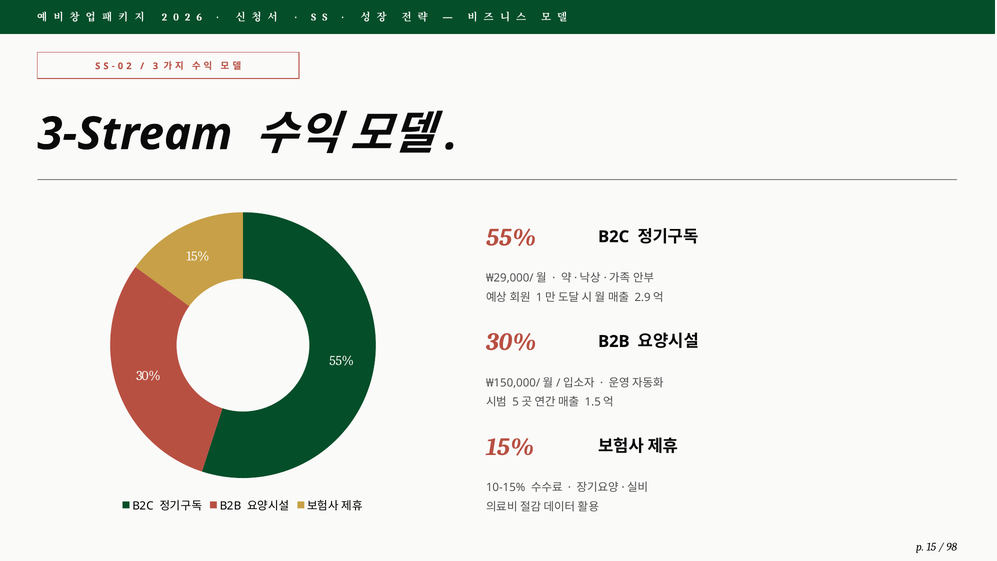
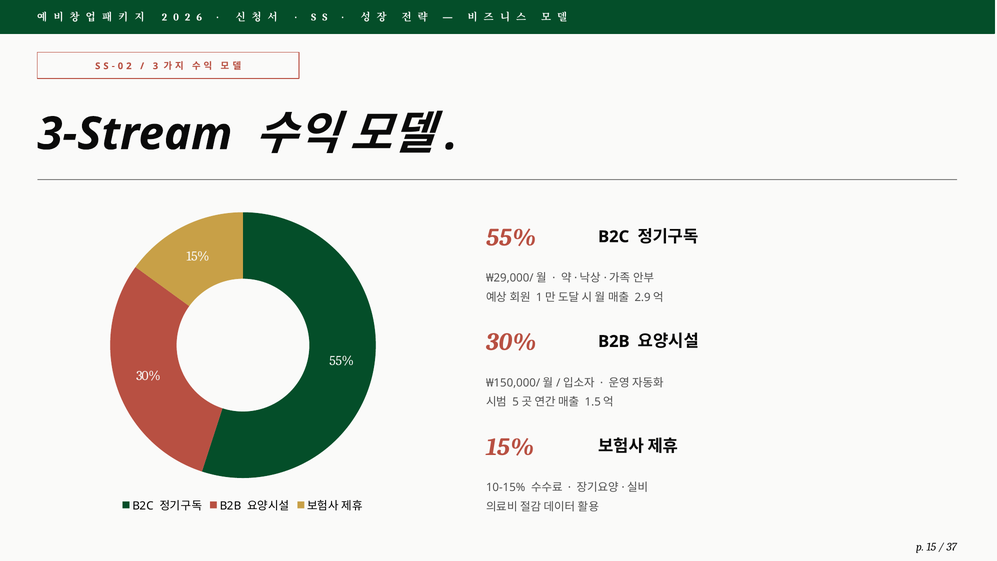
98: 98 -> 37 (952, 547)
